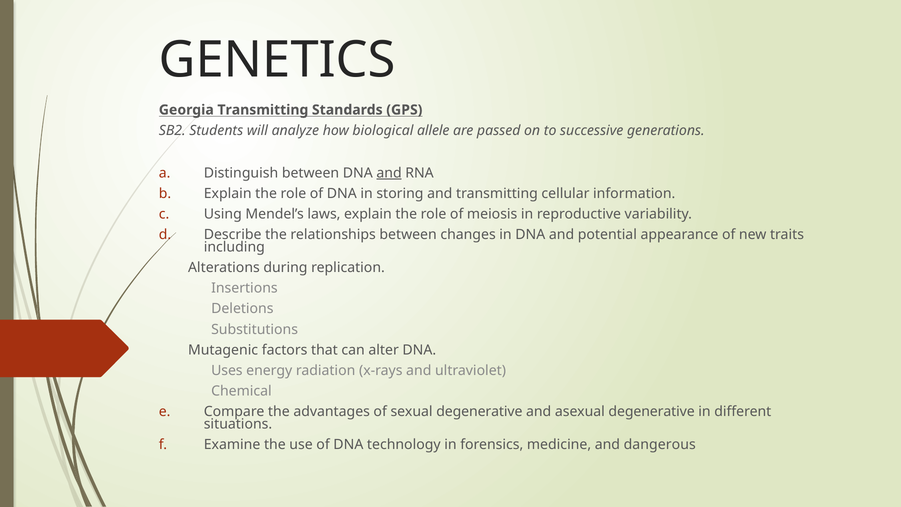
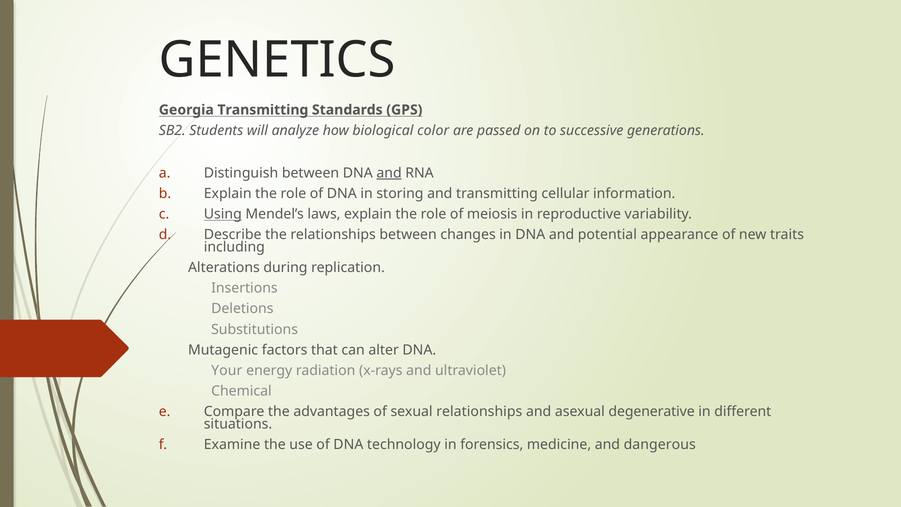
allele: allele -> color (433, 130)
Using underline: none -> present (223, 214)
Uses: Uses -> Your (227, 370)
sexual degenerative: degenerative -> relationships (479, 412)
